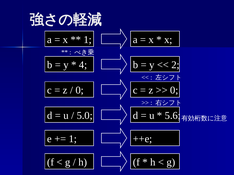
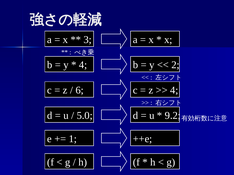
1: 1 -> 3 (88, 40)
0: 0 -> 6 (80, 90)
0: 0 -> 4 (174, 90)
5.6: 5.6 -> 9.2 (173, 116)
